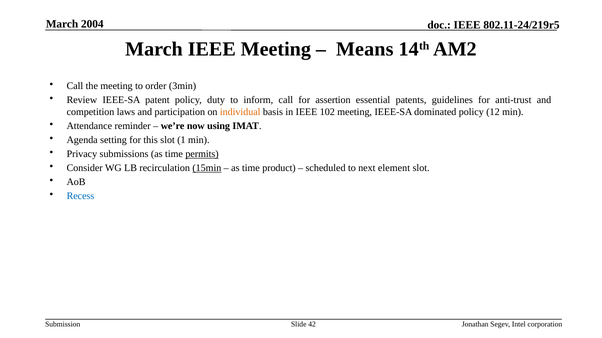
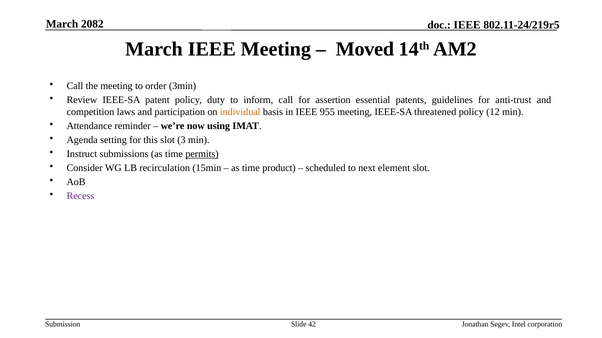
2004: 2004 -> 2082 (92, 24)
Means: Means -> Moved (365, 49)
102: 102 -> 955 (327, 112)
dominated: dominated -> threatened (435, 112)
1: 1 -> 3 (181, 140)
Privacy: Privacy -> Instruct (82, 154)
15min underline: present -> none (207, 168)
Recess colour: blue -> purple (81, 196)
